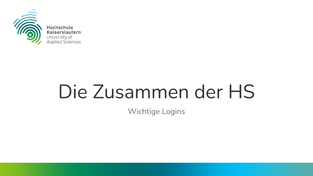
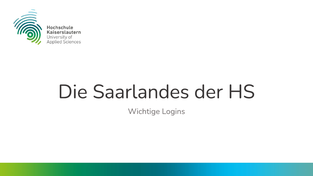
Zusammen: Zusammen -> Saarlandes (141, 92)
